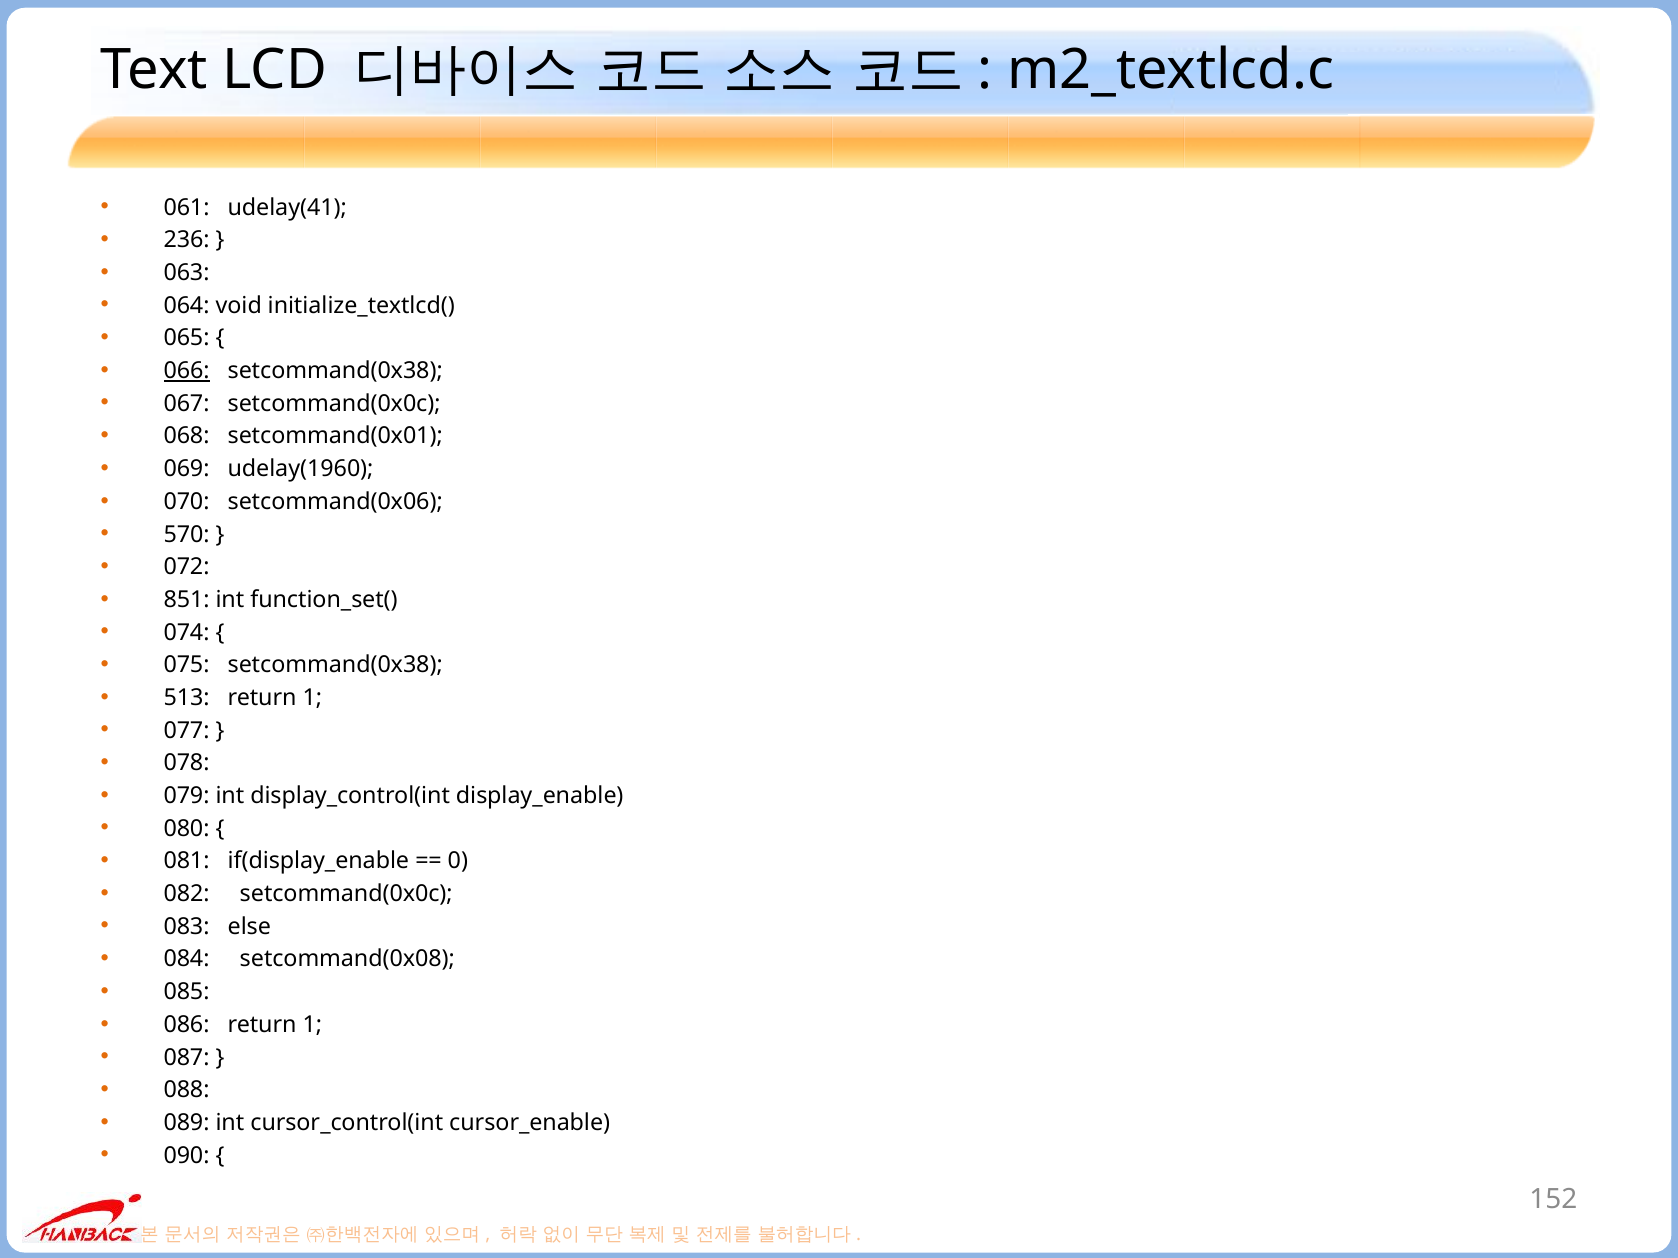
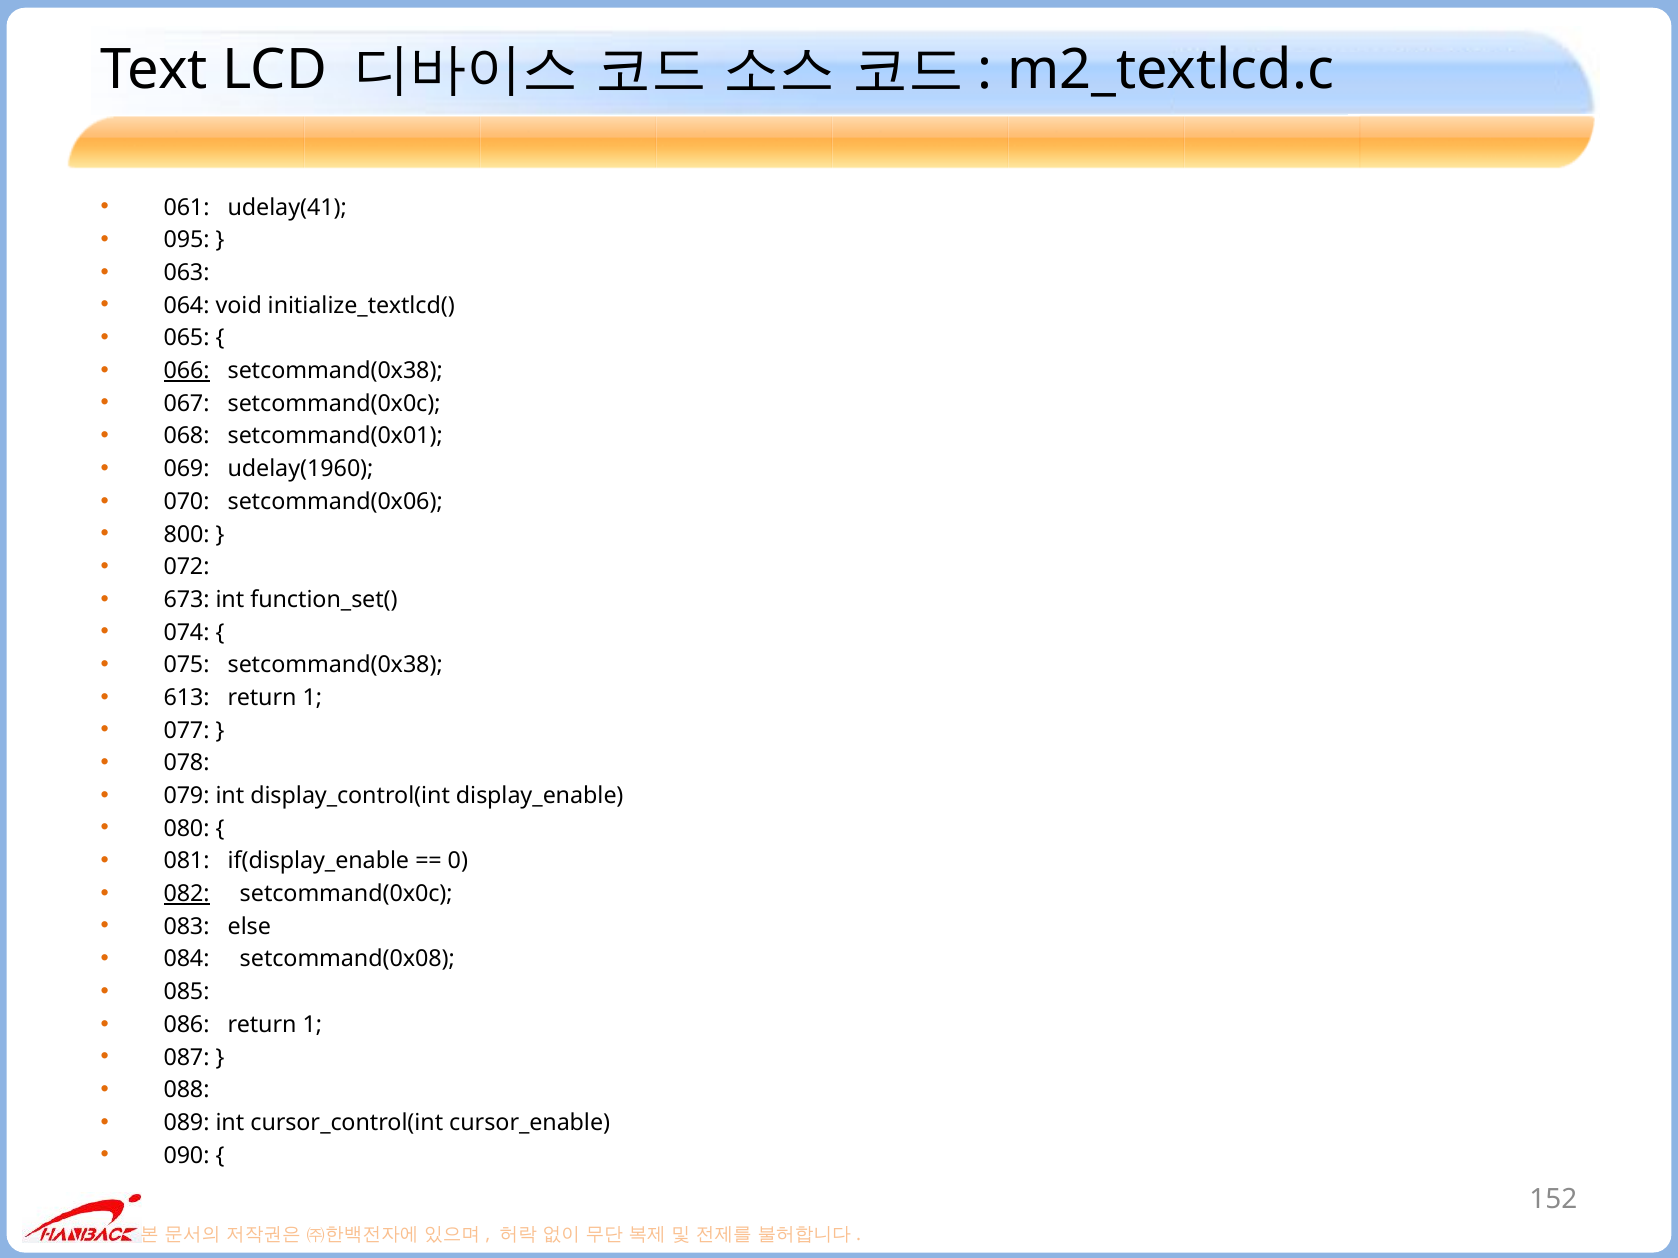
236: 236 -> 095 (187, 240)
570: 570 -> 800 (187, 535)
851: 851 -> 673 (187, 600)
513: 513 -> 613 (187, 698)
082 underline: none -> present (187, 894)
